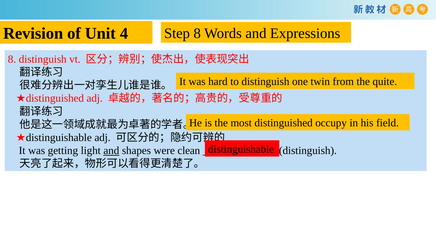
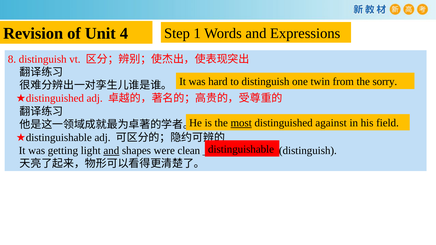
Step 8: 8 -> 1 (197, 33)
quite: quite -> sorry (385, 82)
most underline: none -> present (241, 123)
occupy: occupy -> against (331, 123)
